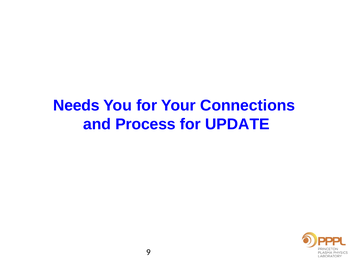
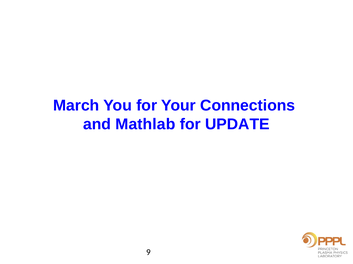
Needs: Needs -> March (76, 106)
Process: Process -> Mathlab (145, 125)
